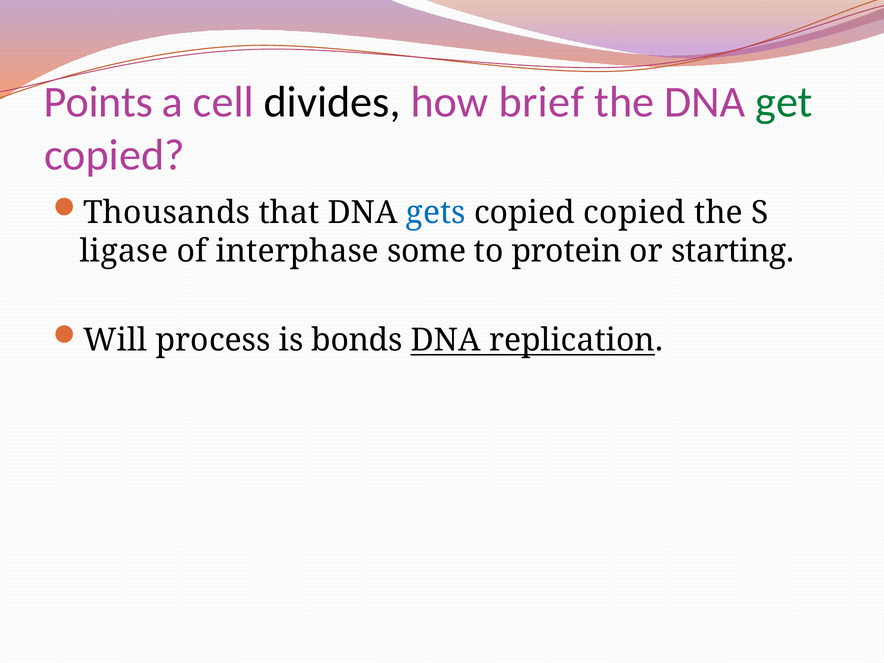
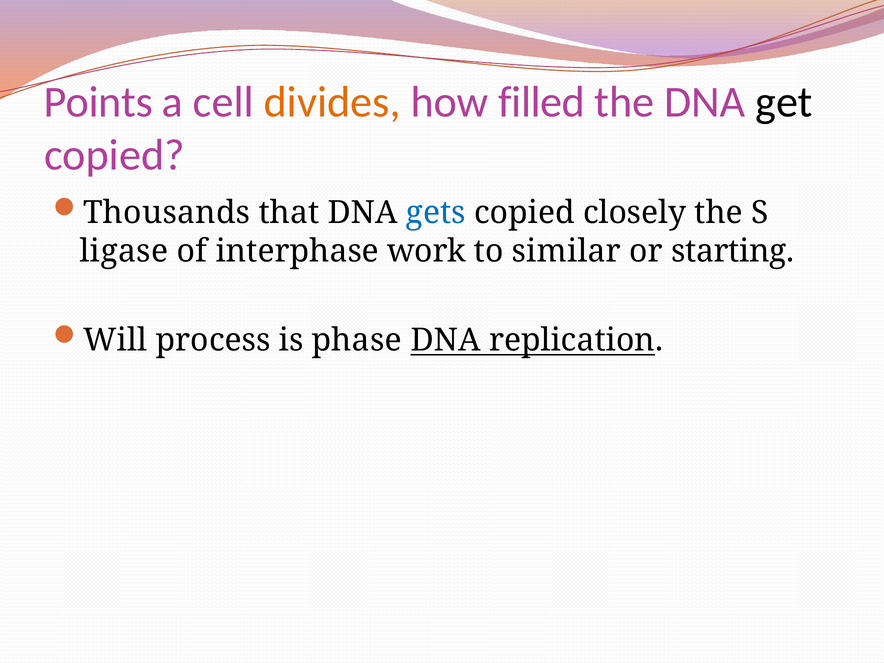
divides colour: black -> orange (332, 102)
brief: brief -> filled (542, 102)
get colour: green -> black (784, 102)
copied copied: copied -> closely (635, 213)
some: some -> work (427, 251)
protein: protein -> similar (566, 251)
bonds: bonds -> phase (357, 340)
